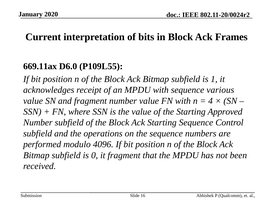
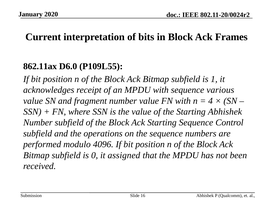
669.11ax: 669.11ax -> 862.11ax (40, 67)
Starting Approved: Approved -> Abhishek (225, 112)
it fragment: fragment -> assigned (124, 156)
